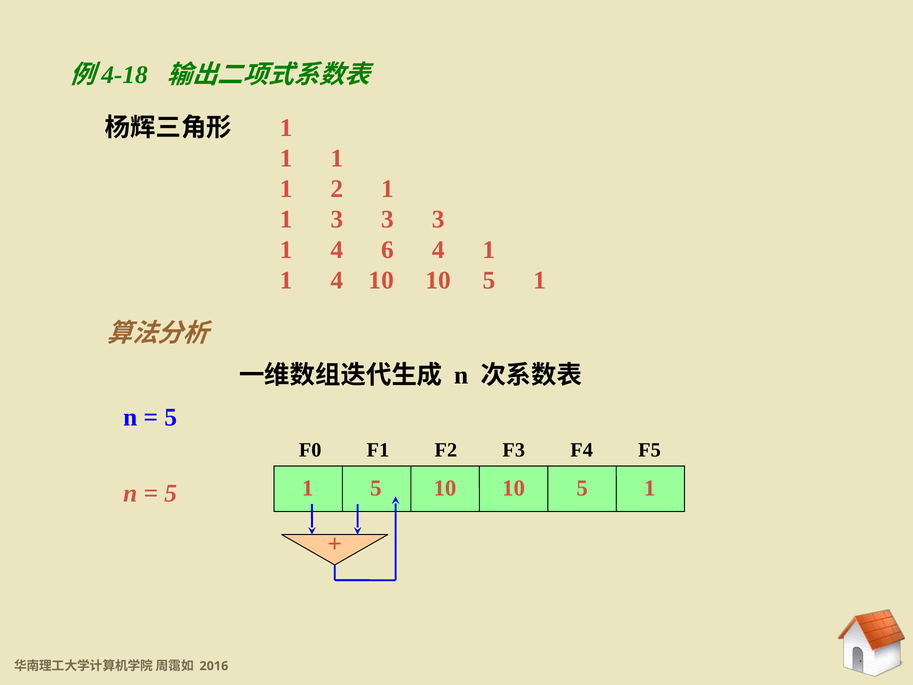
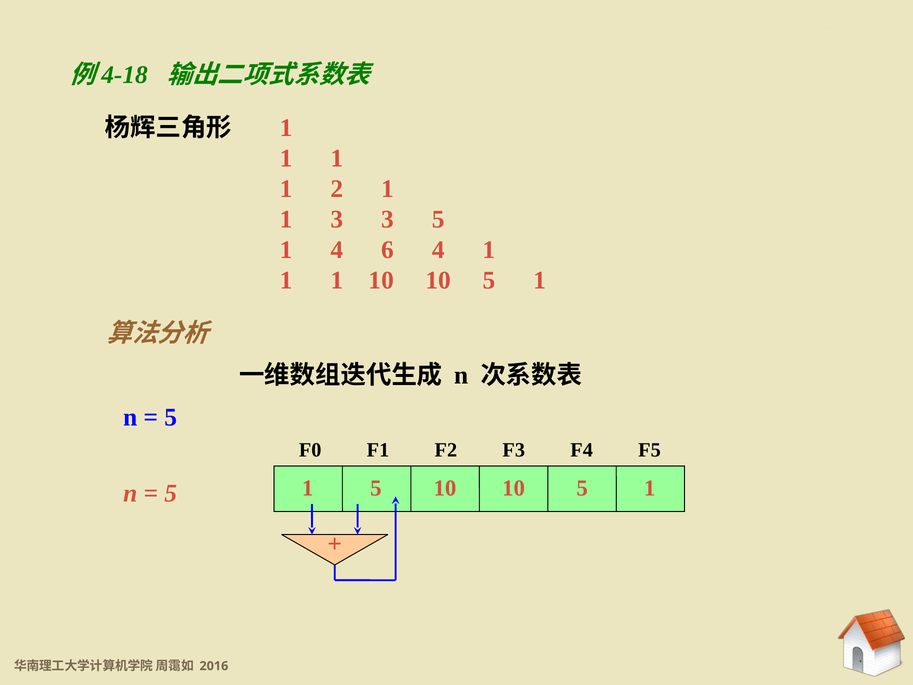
3 3 3: 3 -> 5 (438, 219)
4: 4 -> 1 (337, 280)
